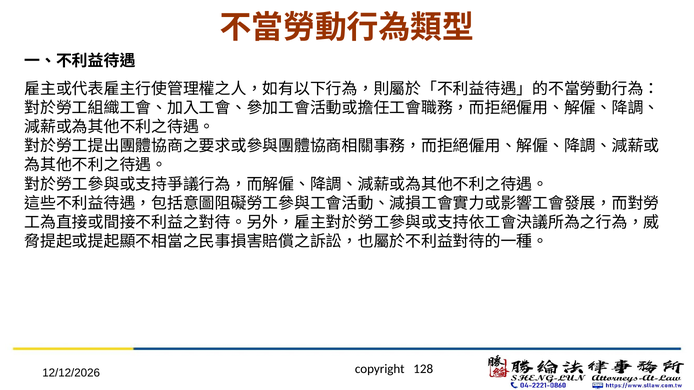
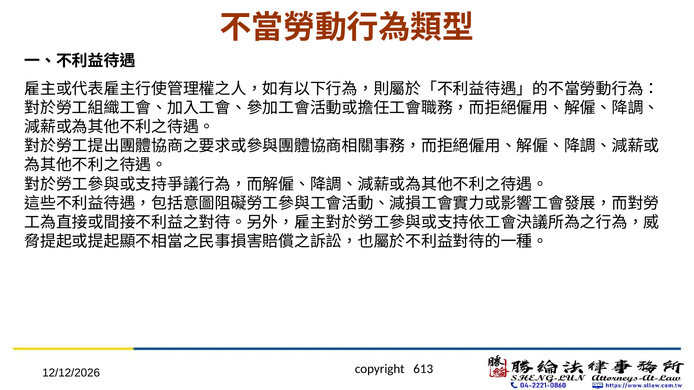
128: 128 -> 613 (423, 369)
